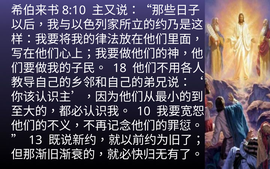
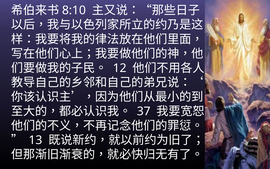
18: 18 -> 12 (120, 68)
10: 10 -> 37 (144, 111)
